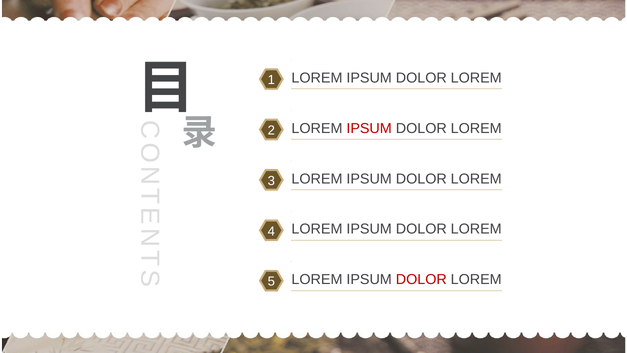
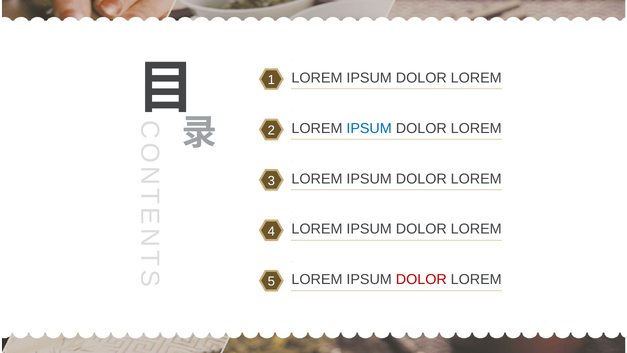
IPSUM colour: red -> blue (369, 128)
